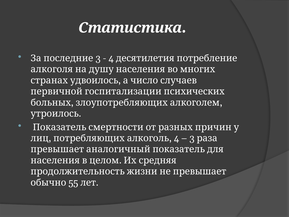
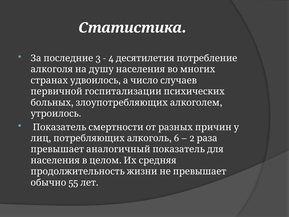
4: 4 -> 6 (176, 138)
3: 3 -> 2 (192, 138)
